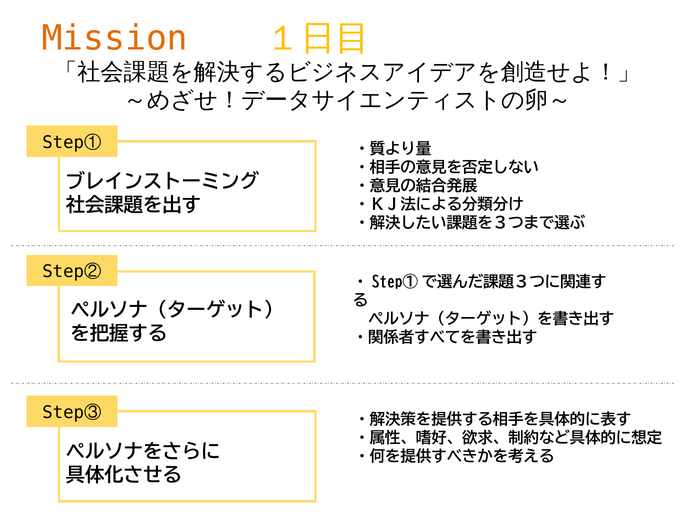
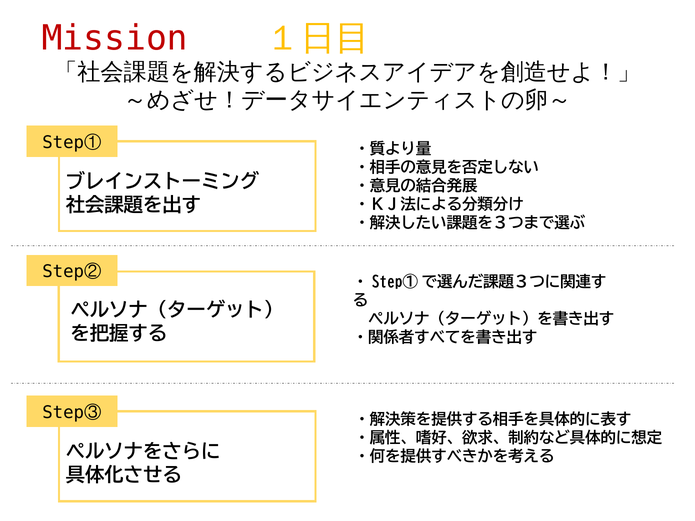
Mission colour: orange -> red (115, 38)
